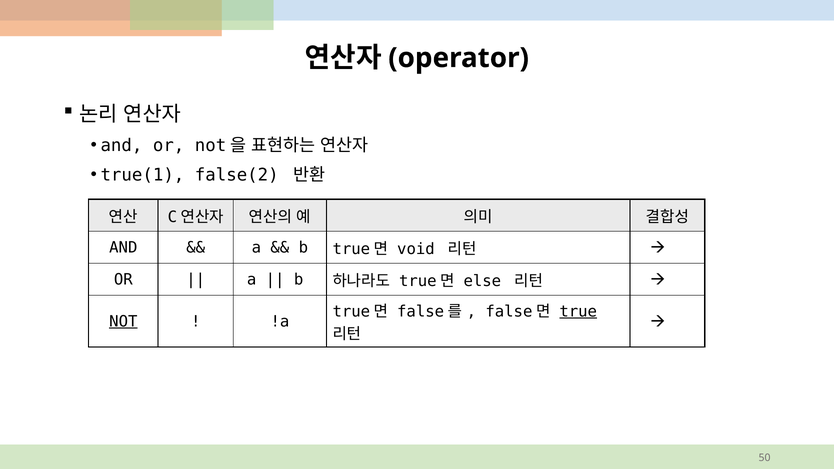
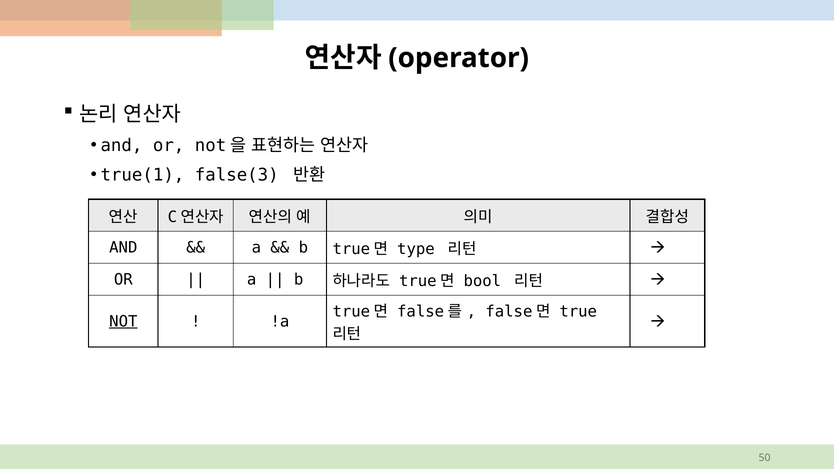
false(2: false(2 -> false(3 (237, 175)
void: void -> type (416, 249)
else: else -> bool (482, 281)
true underline: present -> none (578, 312)
